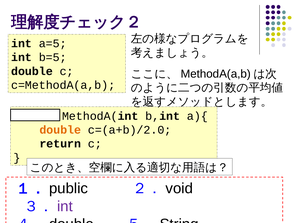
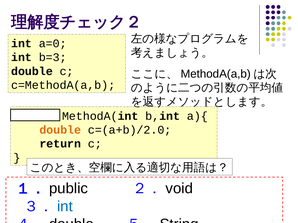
a=5: a=5 -> a=0 (53, 44)
b=5: b=5 -> b=3 (53, 57)
int colour: purple -> blue (65, 207)
